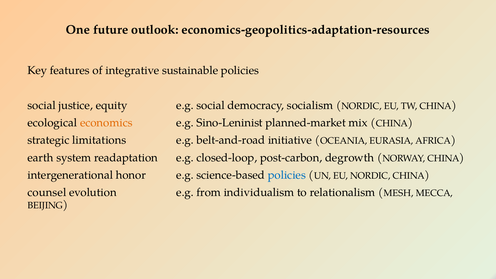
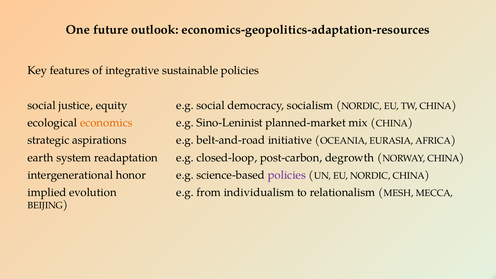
limitations: limitations -> aspirations (99, 140)
policies colour: blue -> purple (287, 175)
counsel: counsel -> implied (47, 192)
